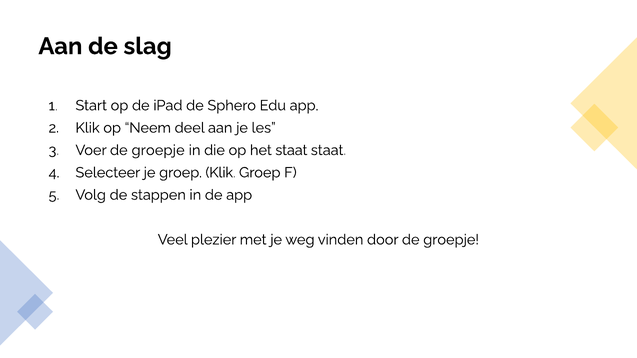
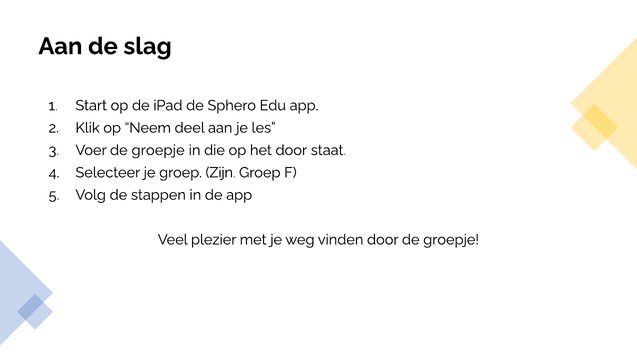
het staat: staat -> door (291, 150)
groep Klik: Klik -> Zijn (221, 173)
